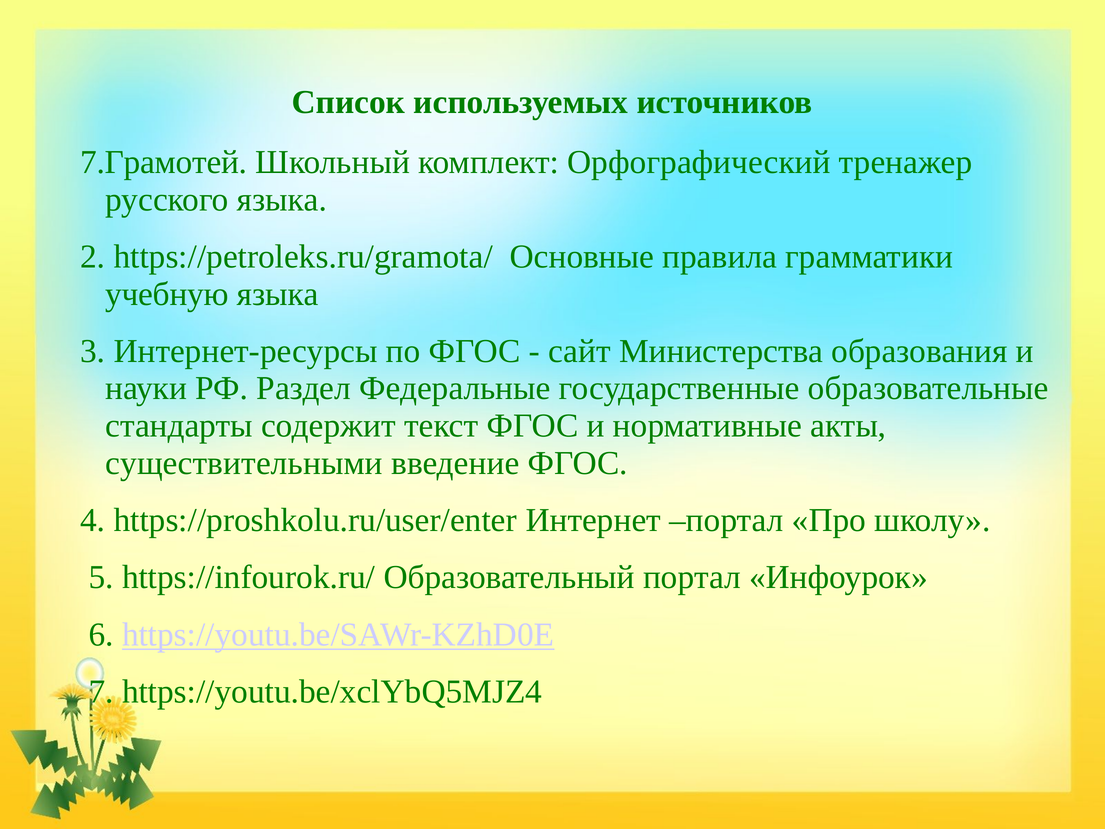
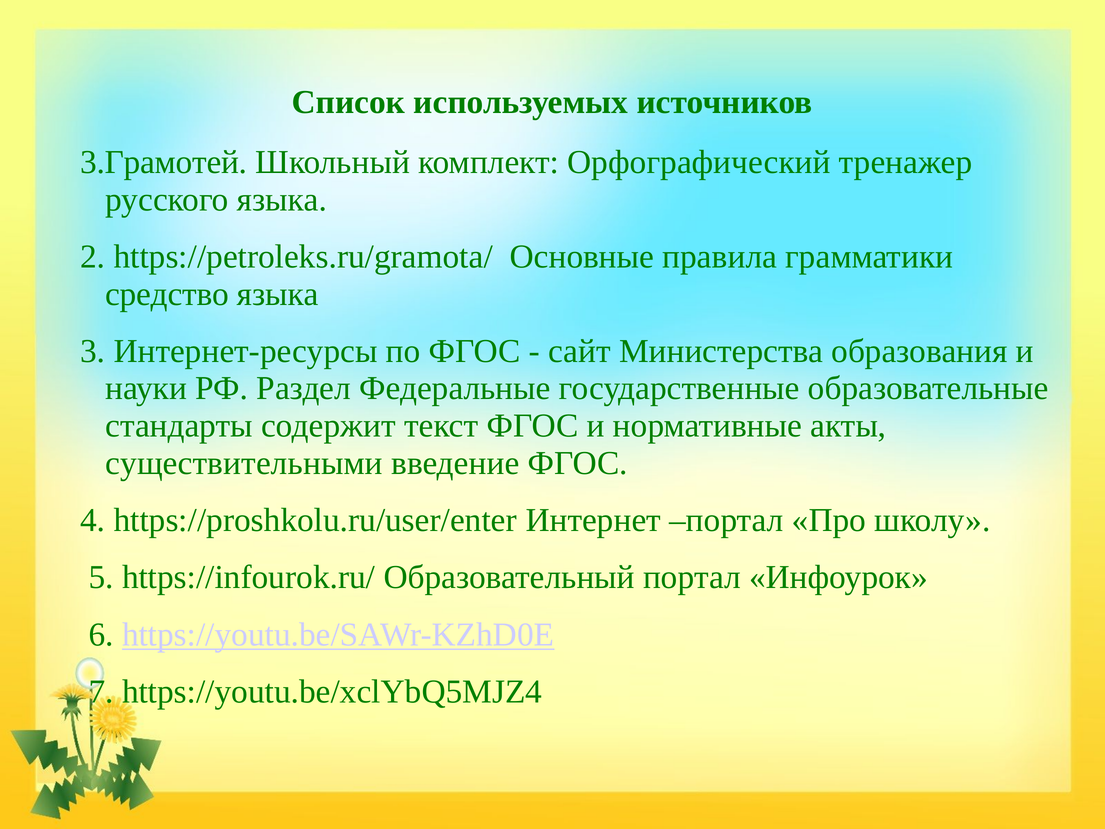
7.Грамотей: 7.Грамотей -> 3.Грамотей (164, 162)
учебную: учебную -> средство (167, 294)
